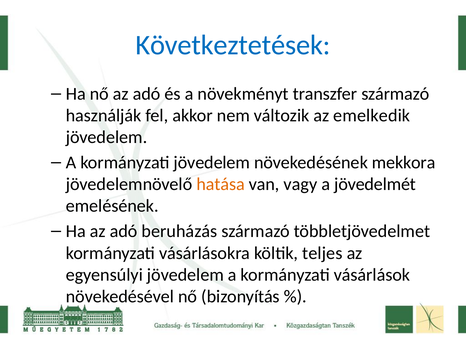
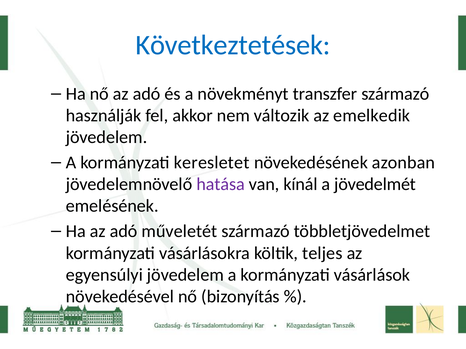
kormányzati jövedelem: jövedelem -> keresletet (212, 163)
mekkora: mekkora -> azonban (404, 163)
hatása colour: orange -> purple (221, 185)
vagy: vagy -> kínál (301, 185)
beruházás: beruházás -> műveletét (179, 232)
